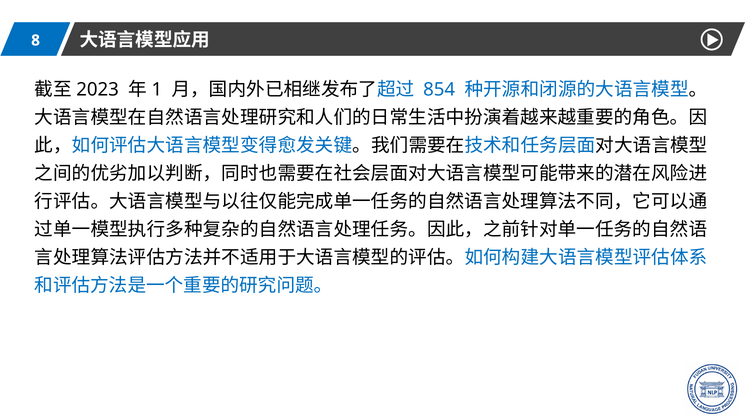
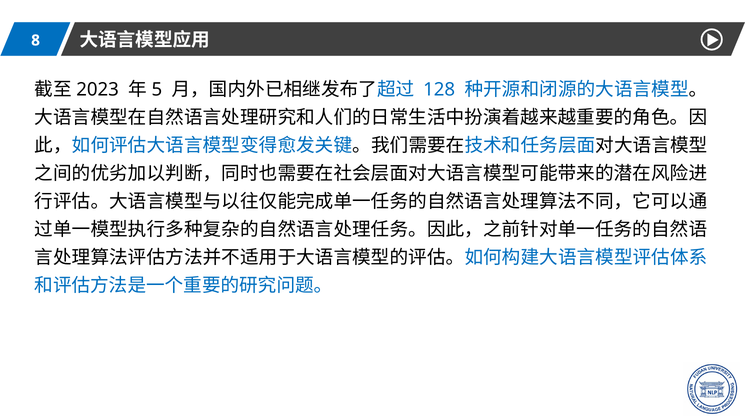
1: 1 -> 5 (157, 90)
854: 854 -> 128 (439, 90)
